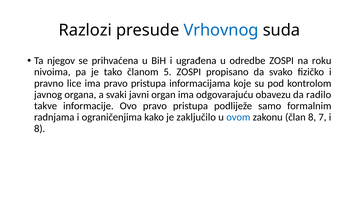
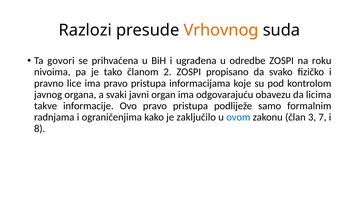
Vrhovnog colour: blue -> orange (221, 30)
njegov: njegov -> govori (61, 61)
5: 5 -> 2 (167, 72)
radilo: radilo -> licima (319, 95)
član 8: 8 -> 3 (312, 117)
